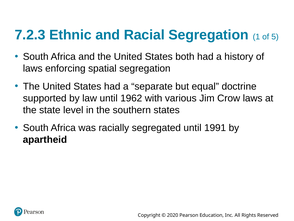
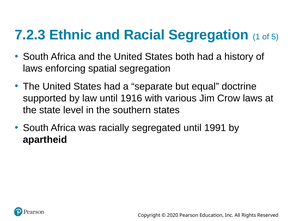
1962: 1962 -> 1916 (131, 98)
